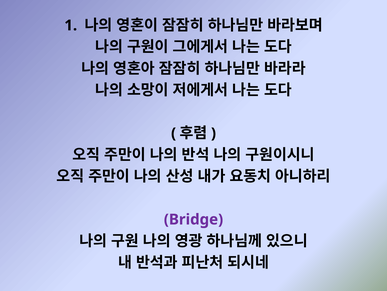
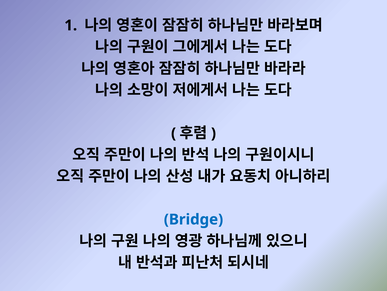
Bridge colour: purple -> blue (193, 219)
